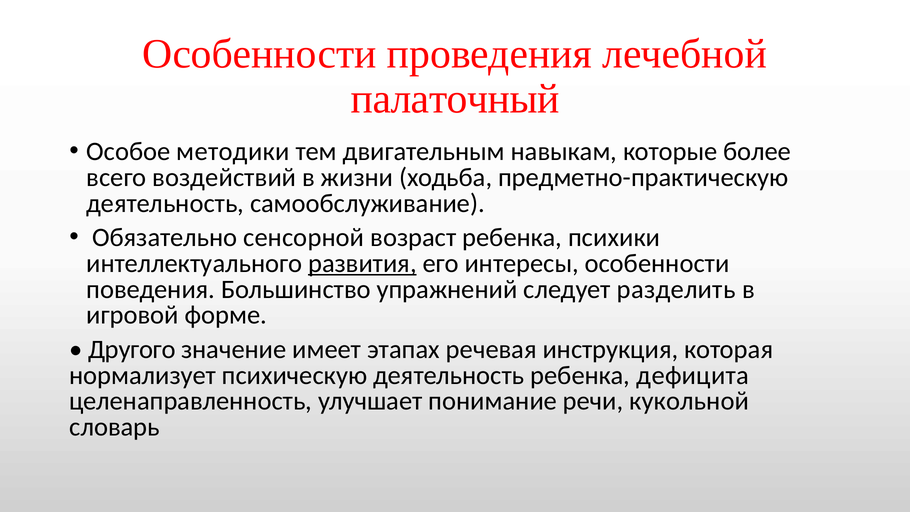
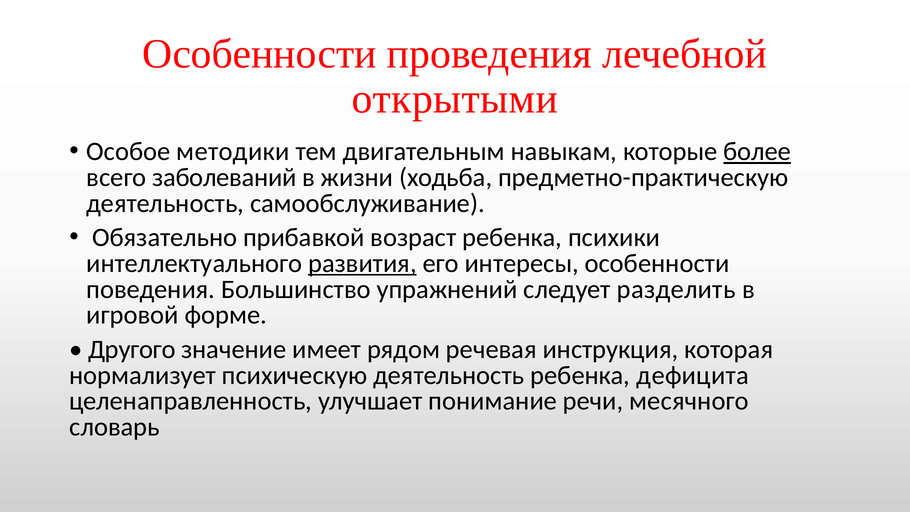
палаточный: палаточный -> открытыми (455, 99)
более underline: none -> present (757, 152)
воздействий: воздействий -> заболеваний (224, 177)
сенсорной: сенсорной -> прибавкой (304, 238)
этапах: этапах -> рядом (404, 349)
кукольной: кукольной -> месячного (689, 401)
